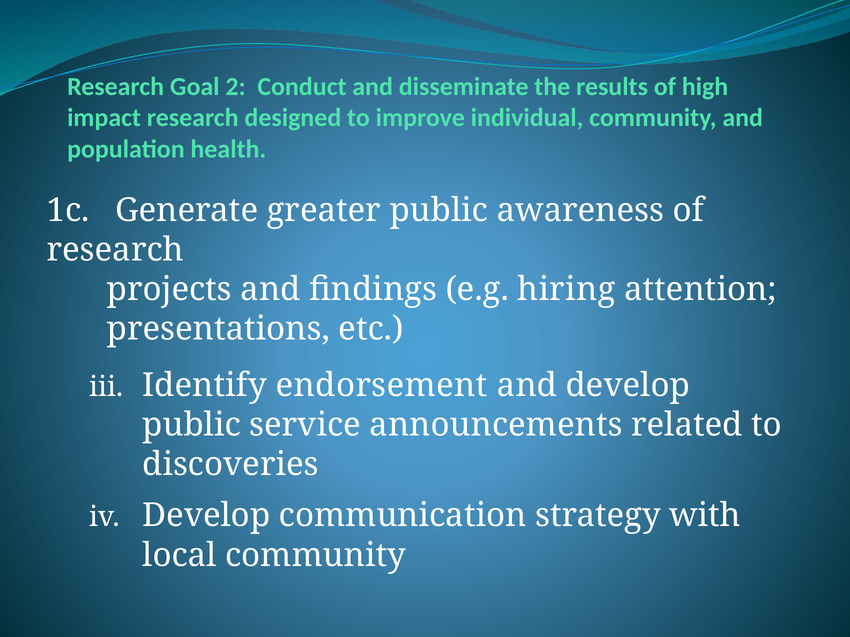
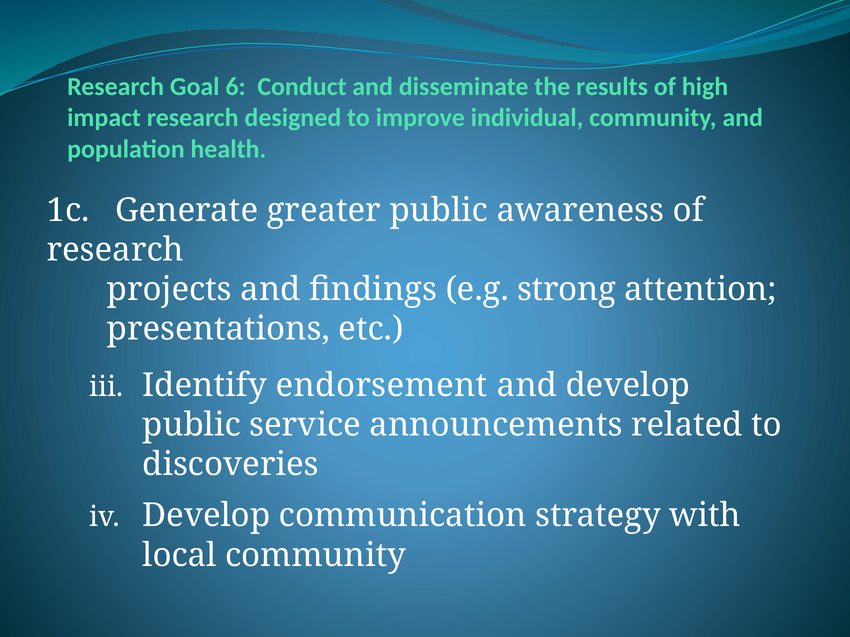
2: 2 -> 6 (236, 87)
hiring: hiring -> strong (567, 290)
